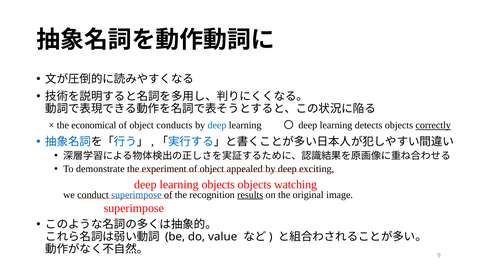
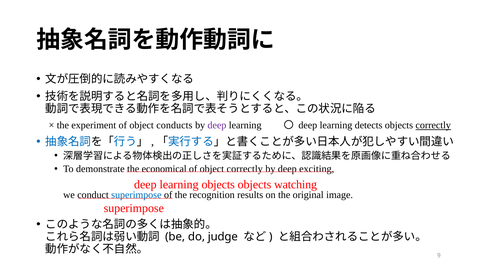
economical: economical -> experiment (94, 125)
deep colour: blue -> purple (217, 125)
experiment: experiment -> economical (164, 169)
object appealed: appealed -> correctly (245, 169)
results underline: present -> none (250, 195)
value: value -> judge (223, 237)
